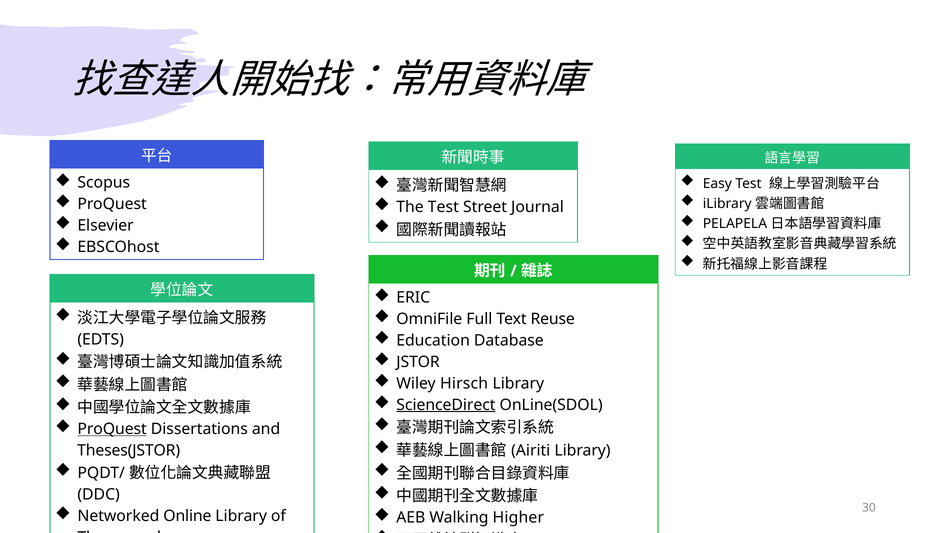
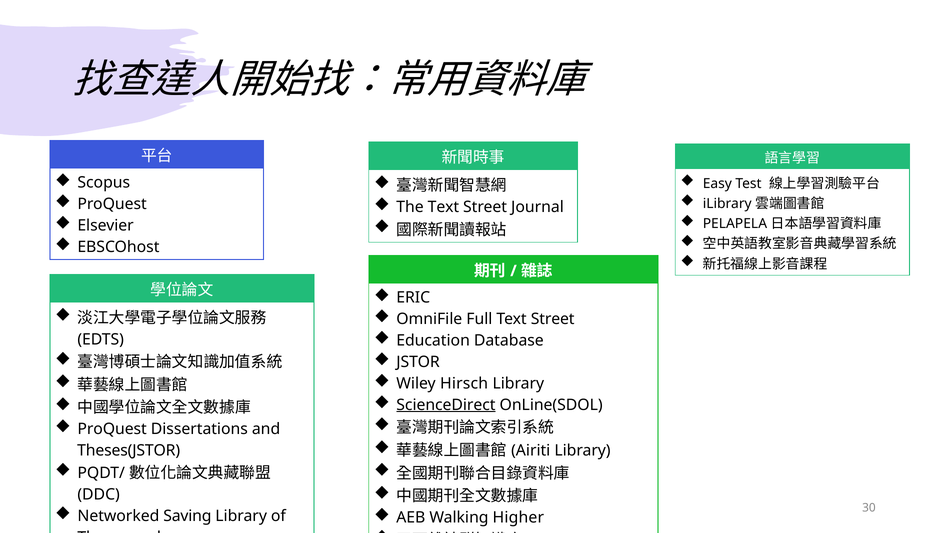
The Test: Test -> Text (443, 207)
Full Text Reuse: Reuse -> Street (553, 319)
ProQuest underline: present -> none (112, 429)
Online: Online -> Saving (187, 516)
